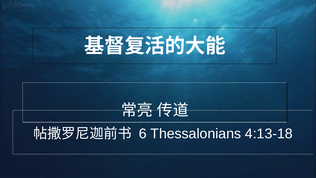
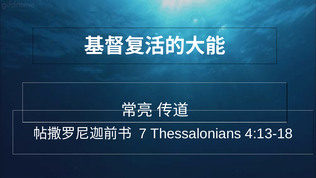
6: 6 -> 7 (143, 134)
